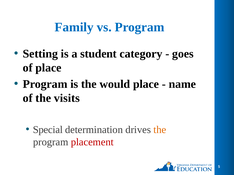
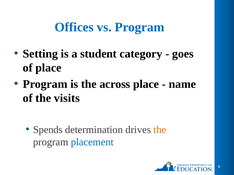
Family: Family -> Offices (74, 27)
would: would -> across (115, 84)
Special: Special -> Spends (48, 130)
placement colour: red -> blue (92, 142)
